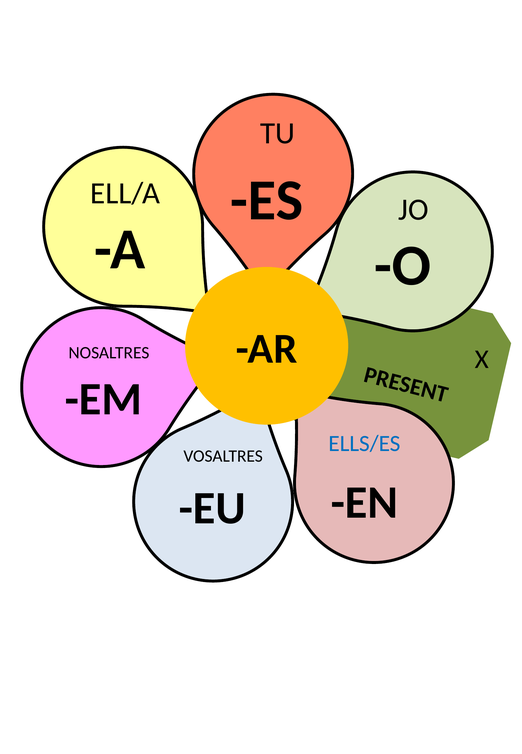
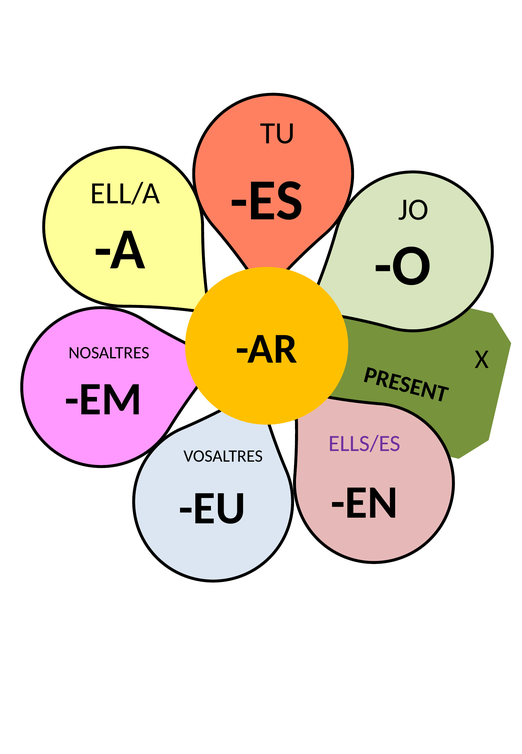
ELLS/ES colour: blue -> purple (365, 444)
